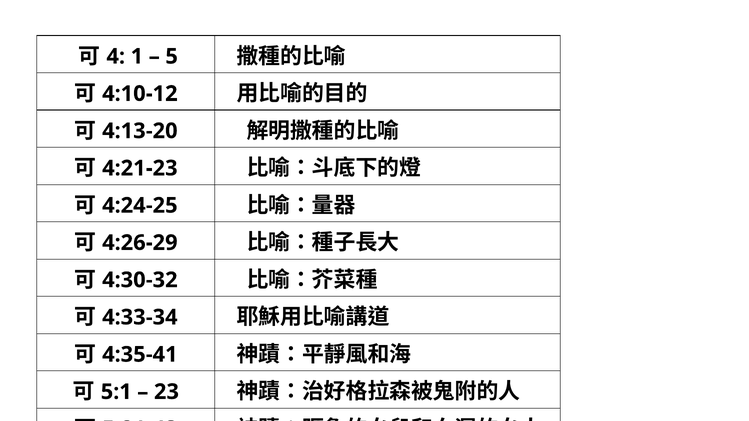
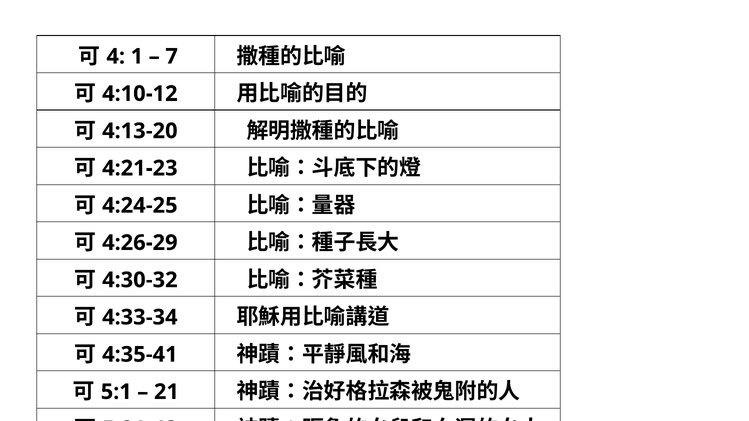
5: 5 -> 7 (172, 56)
23: 23 -> 21 (166, 392)
